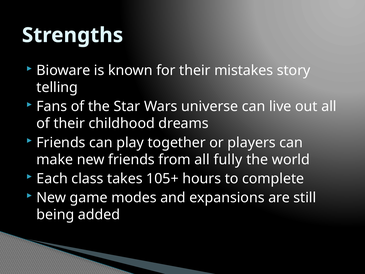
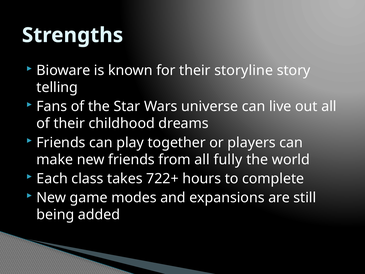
mistakes: mistakes -> storyline (244, 70)
105+: 105+ -> 722+ (162, 178)
